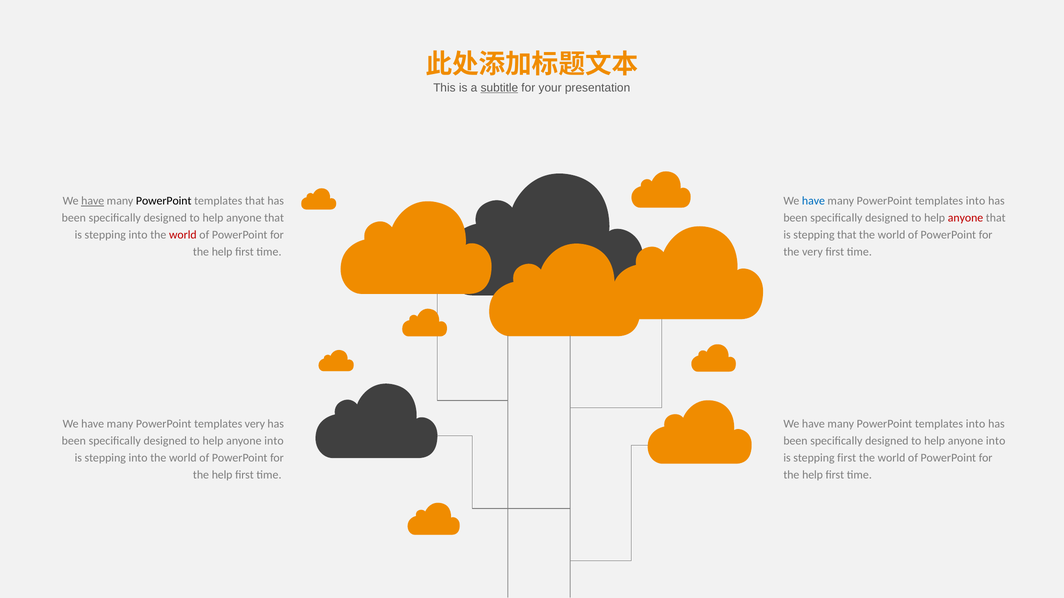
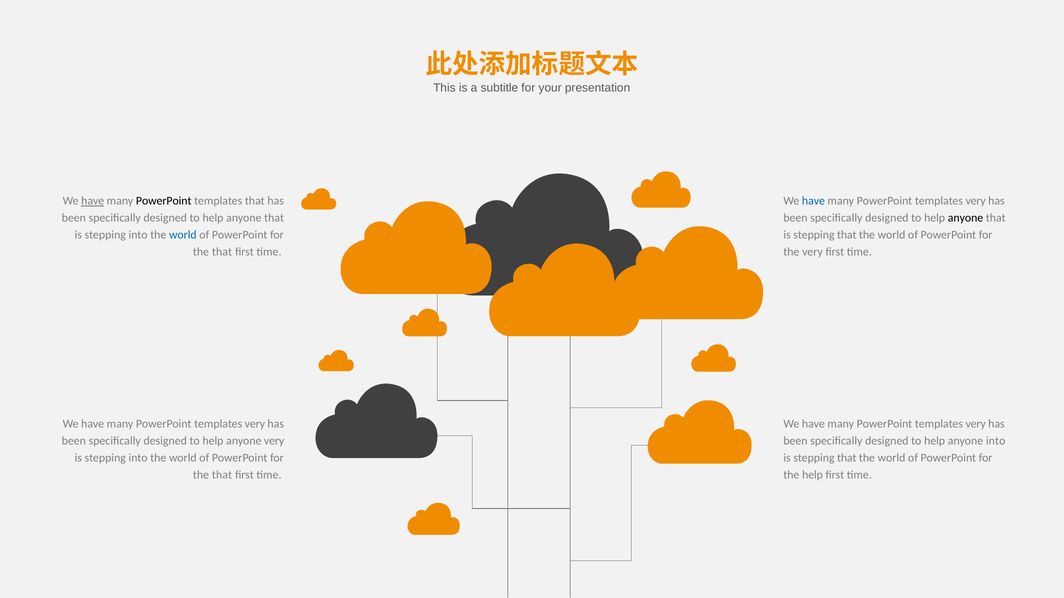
subtitle underline: present -> none (499, 88)
into: into -> very (976, 201)
anyone colour: red -> black (966, 218)
world colour: red -> blue (183, 235)
help: help -> that (222, 252)
into: into -> very (976, 424)
into: into -> very (274, 441)
first: first -> that (847, 458)
help: help -> that (222, 475)
